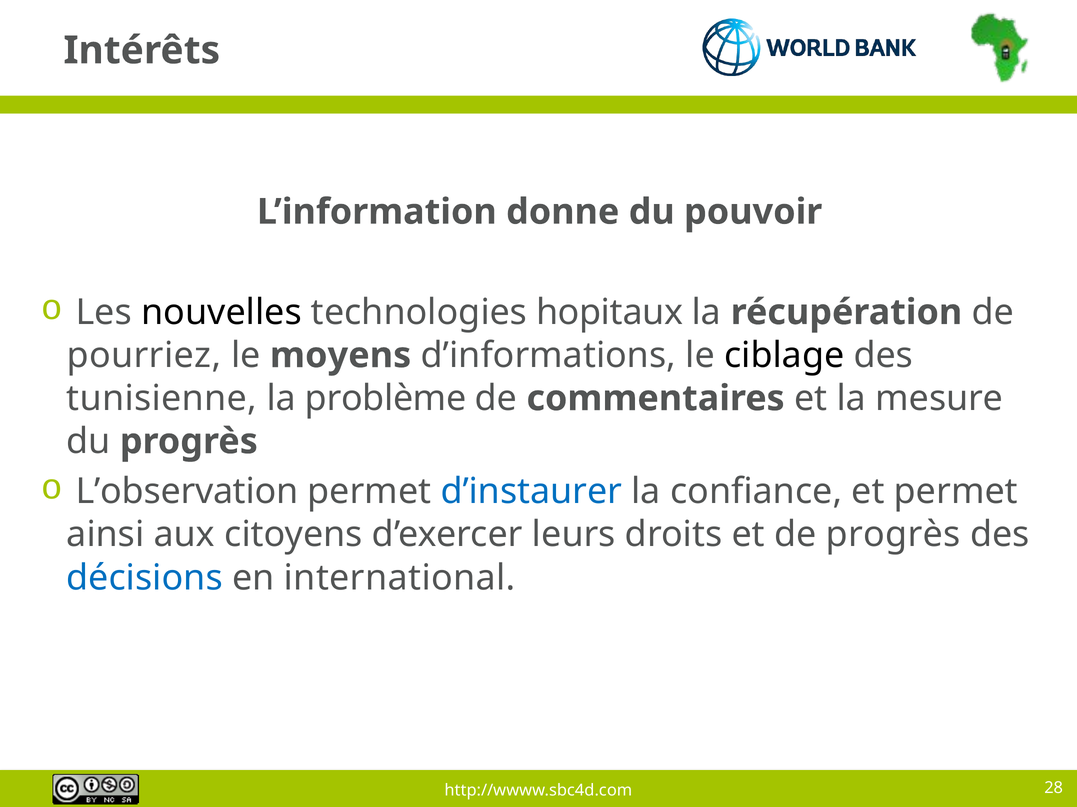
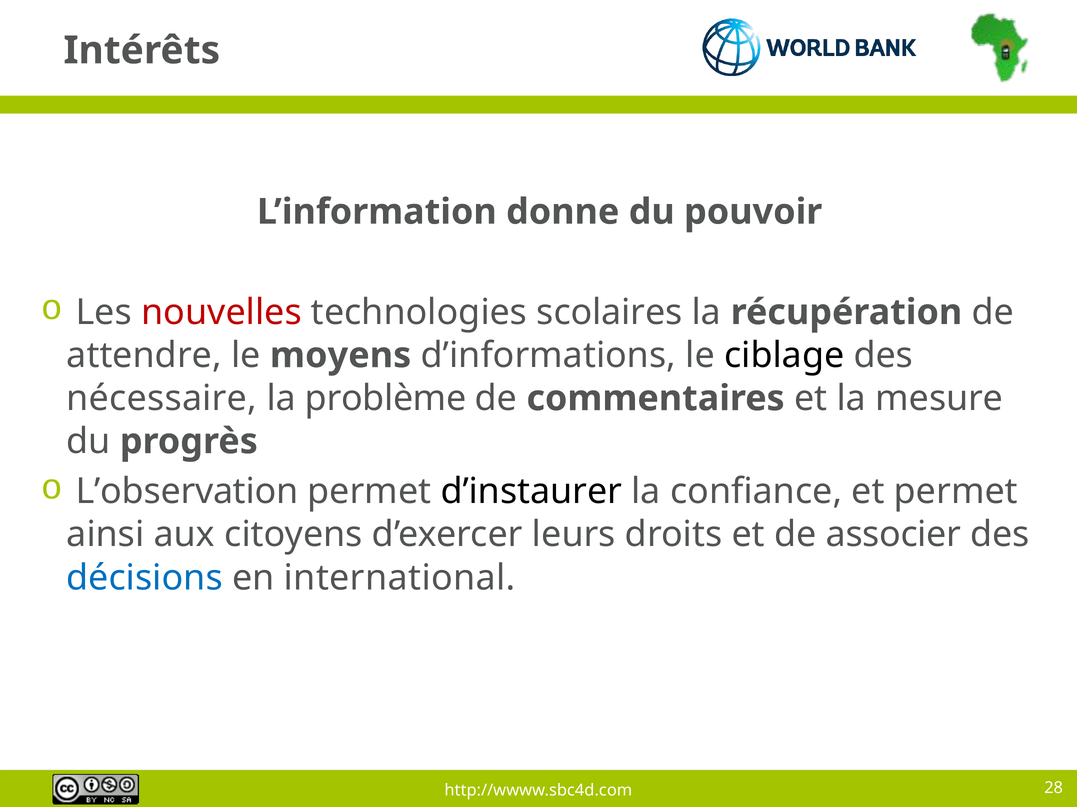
nouvelles colour: black -> red (222, 313)
hopitaux: hopitaux -> scolaires (609, 313)
pourriez: pourriez -> attendre (144, 356)
tunisienne: tunisienne -> nécessaire (162, 399)
d’instaurer colour: blue -> black (531, 492)
de progrès: progrès -> associer (893, 535)
